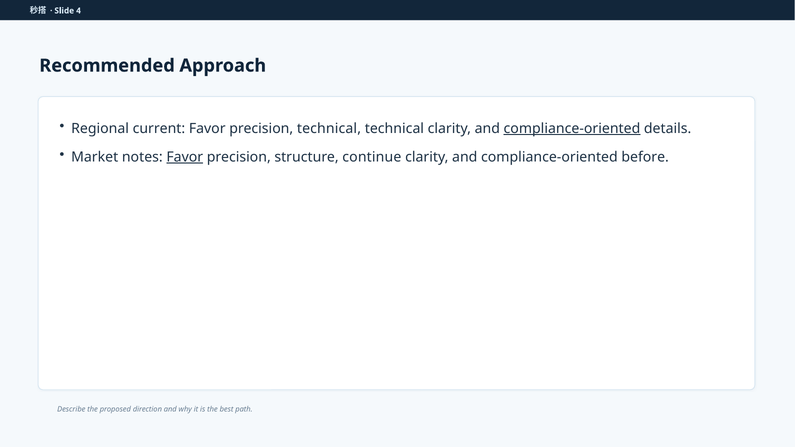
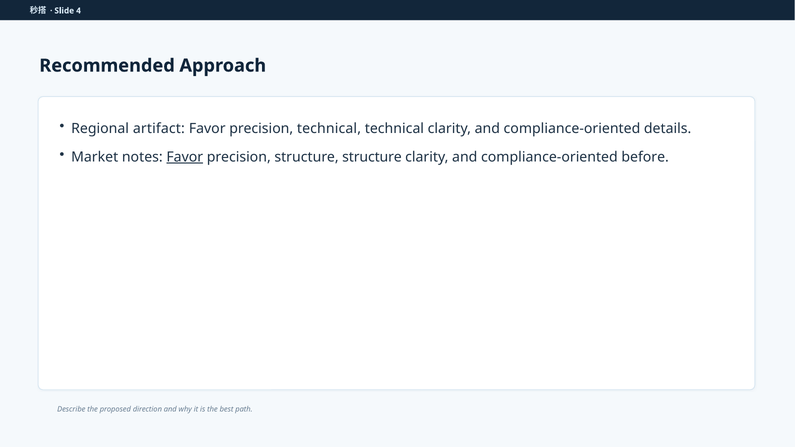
current: current -> artifact (159, 129)
compliance-oriented underline: present -> none (572, 129)
structure continue: continue -> structure (372, 157)
